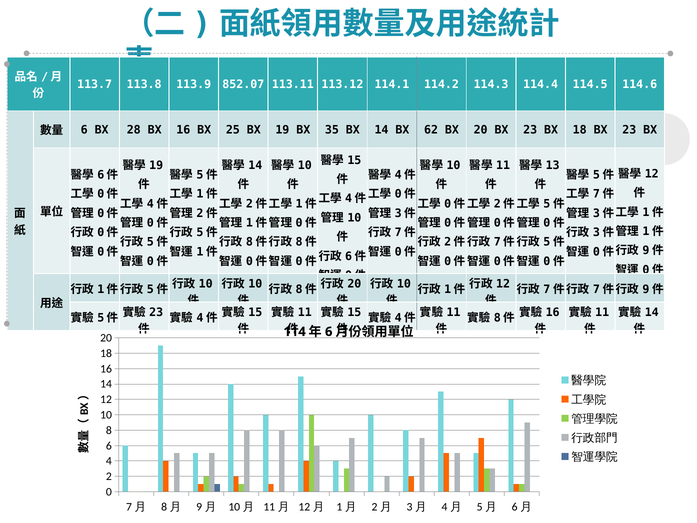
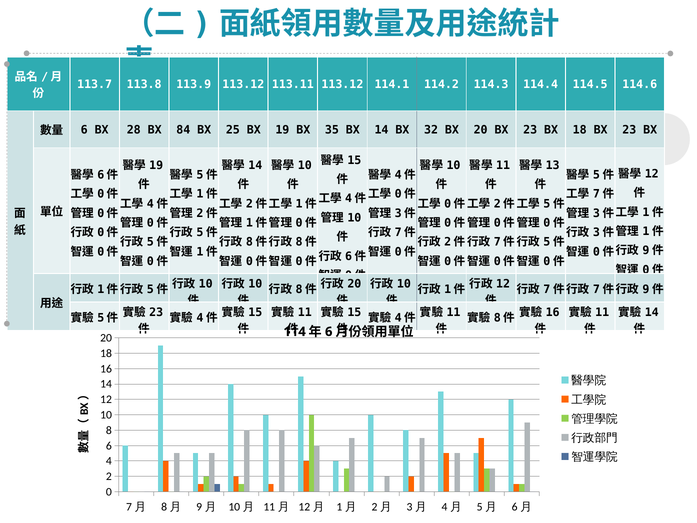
113.9 852.07: 852.07 -> 113.12 (243, 84)
BX 16: 16 -> 84 (183, 130)
62: 62 -> 32 (431, 130)
